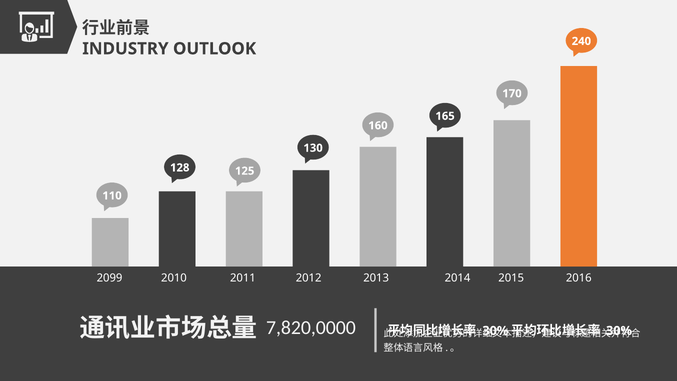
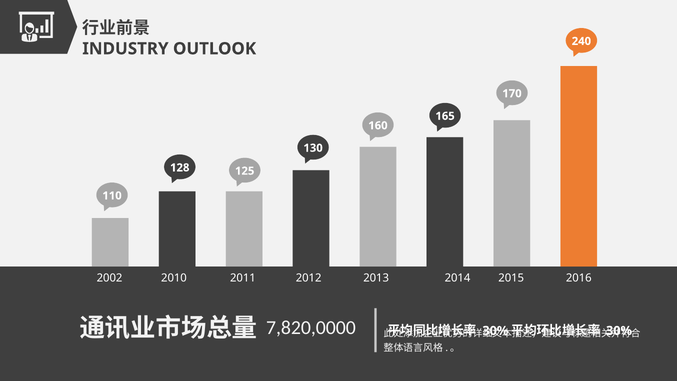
2099: 2099 -> 2002 (110, 278)
